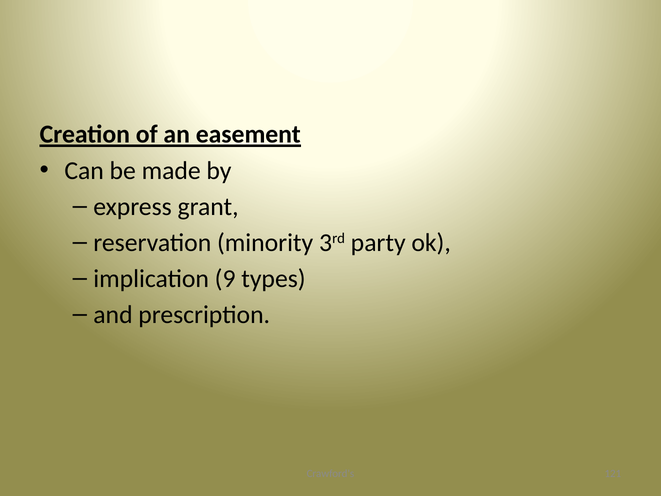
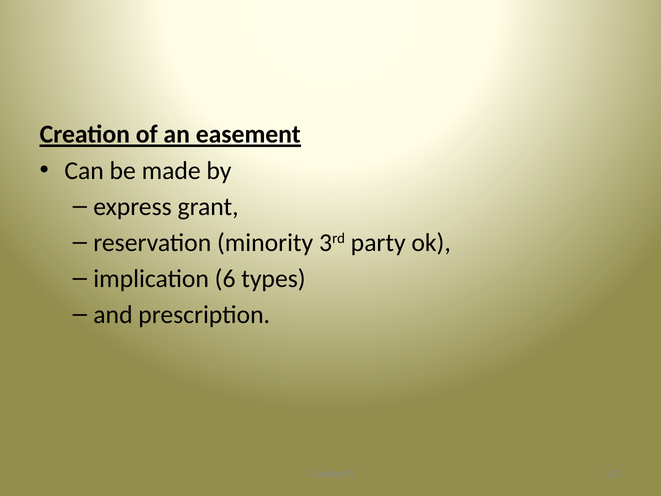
9: 9 -> 6 (225, 279)
